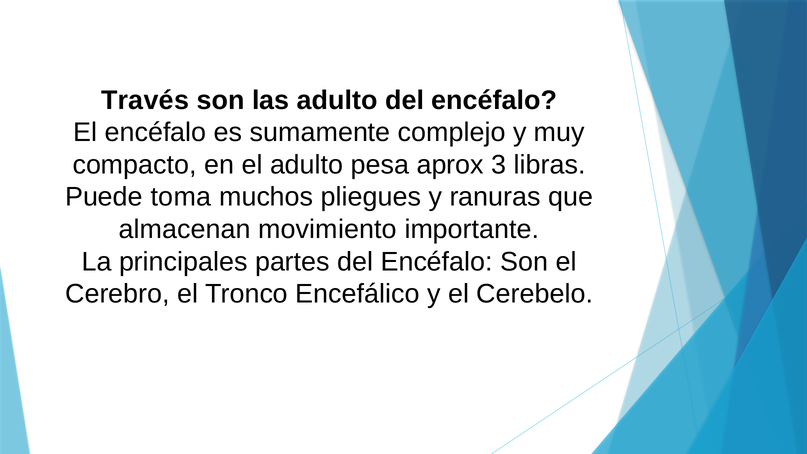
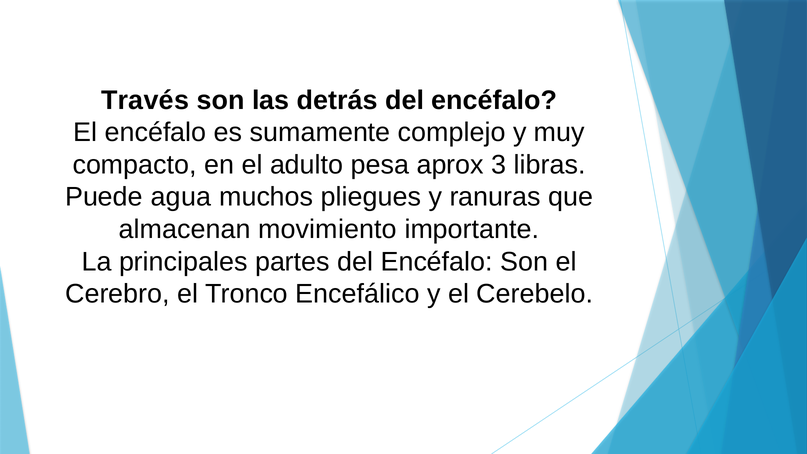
las adulto: adulto -> detrás (337, 100)
toma: toma -> agua (181, 197)
